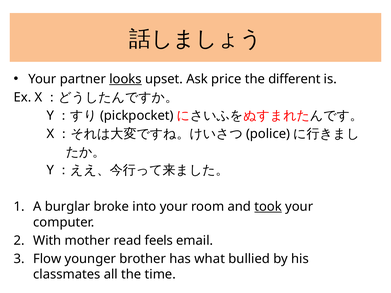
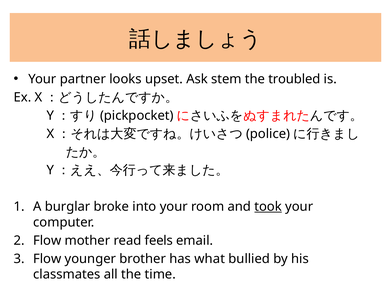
looks underline: present -> none (126, 79)
price: price -> stem (226, 79)
different: different -> troubled (294, 79)
With: With -> Flow (47, 241)
